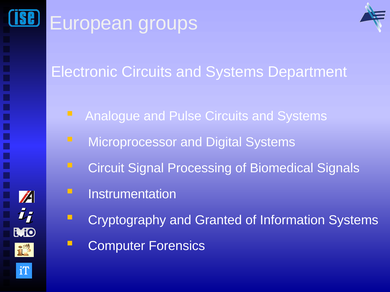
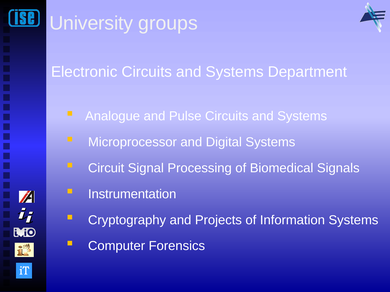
European: European -> University (91, 23)
Granted: Granted -> Projects (218, 220)
